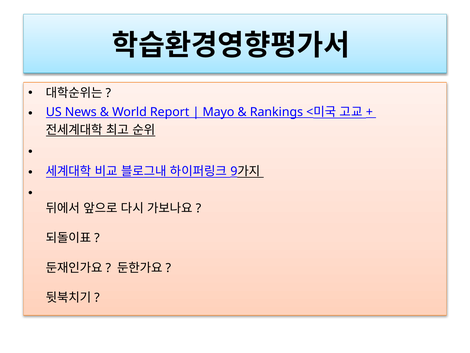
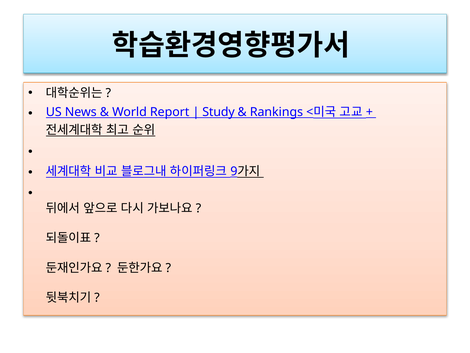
Mayo: Mayo -> Study (219, 112)
